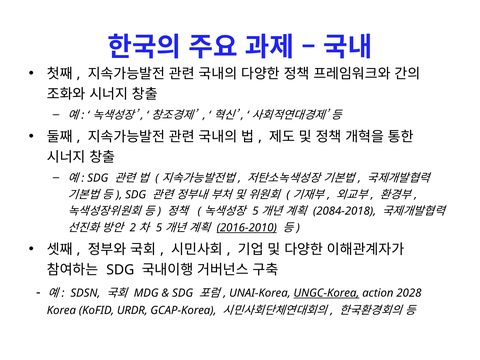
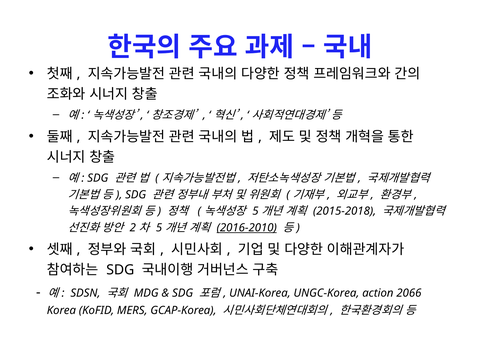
2084-2018: 2084-2018 -> 2015-2018 (345, 211)
UNGC-Korea underline: present -> none (326, 293)
2028: 2028 -> 2066 (409, 293)
URDR: URDR -> MERS (132, 310)
